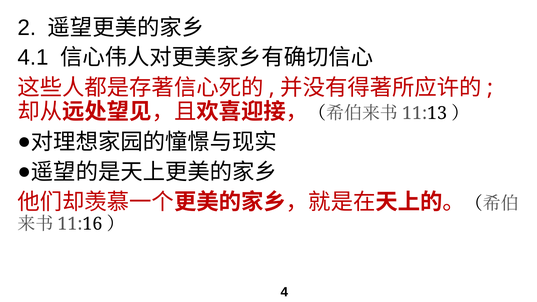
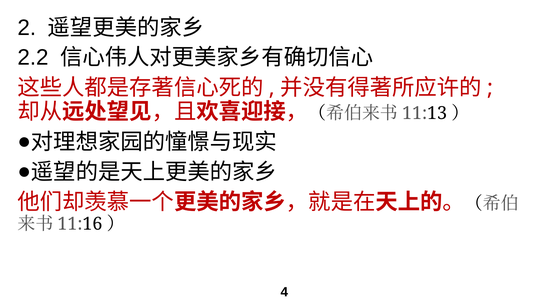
4.1: 4.1 -> 2.2 (33, 58)
